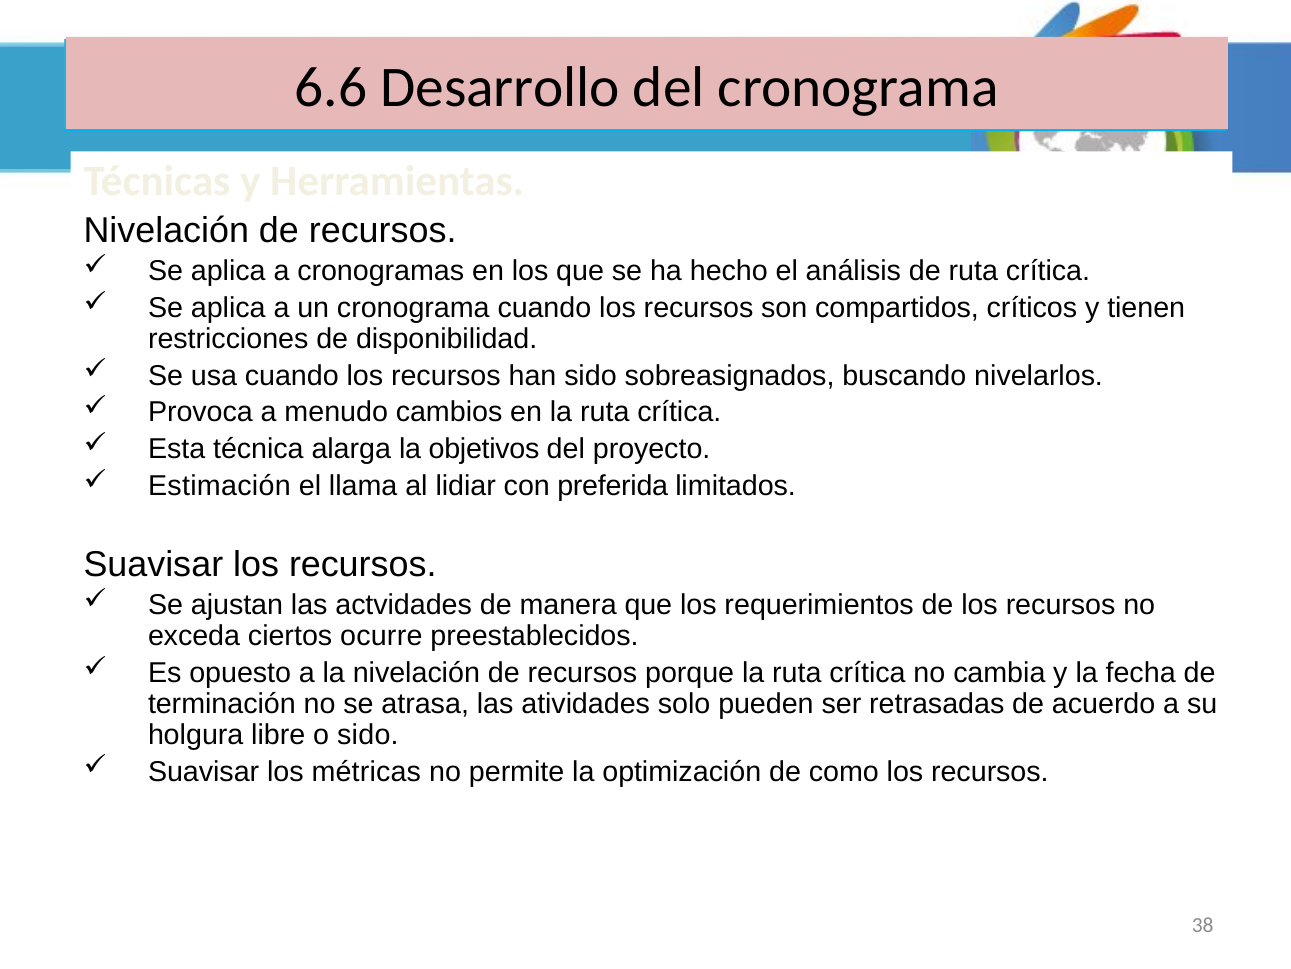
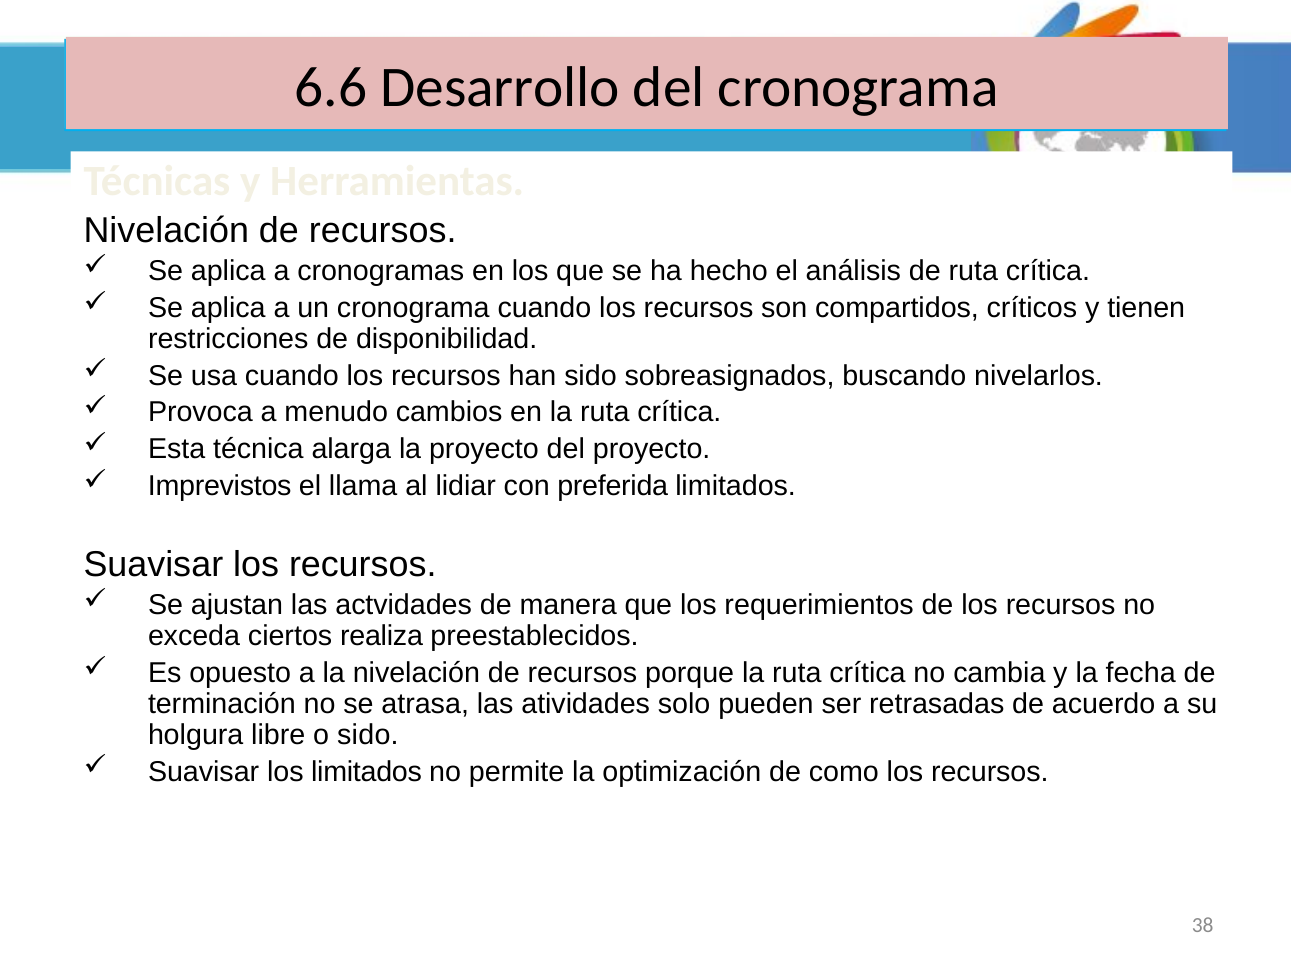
la objetivos: objetivos -> proyecto (484, 449)
Estimación: Estimación -> Imprevistos (220, 486)
ocurre: ocurre -> realiza (382, 636)
los métricas: métricas -> limitados (367, 771)
